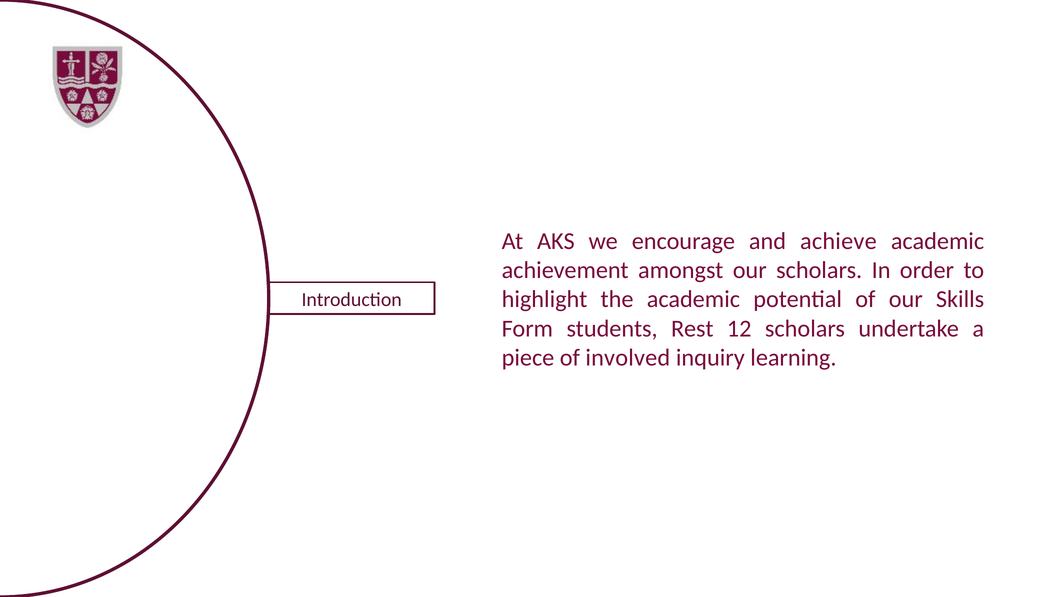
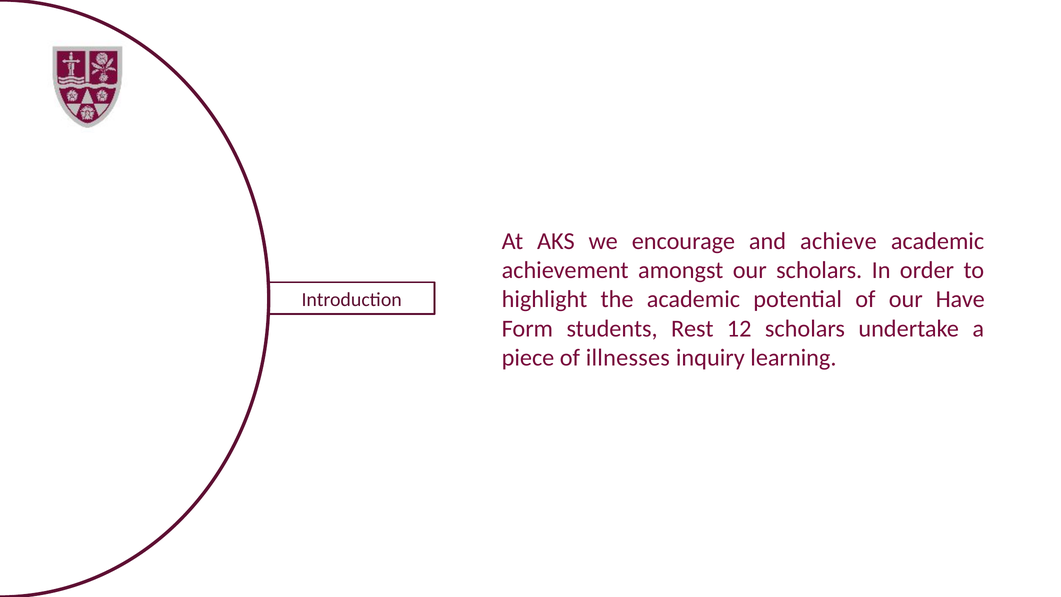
Skills: Skills -> Have (960, 299)
involved: involved -> illnesses (628, 358)
